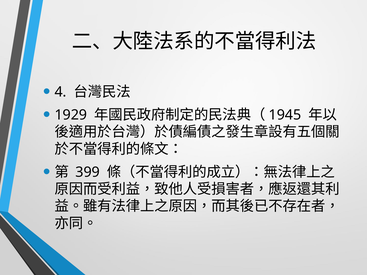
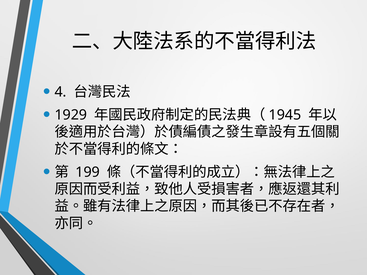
399: 399 -> 199 (88, 172)
